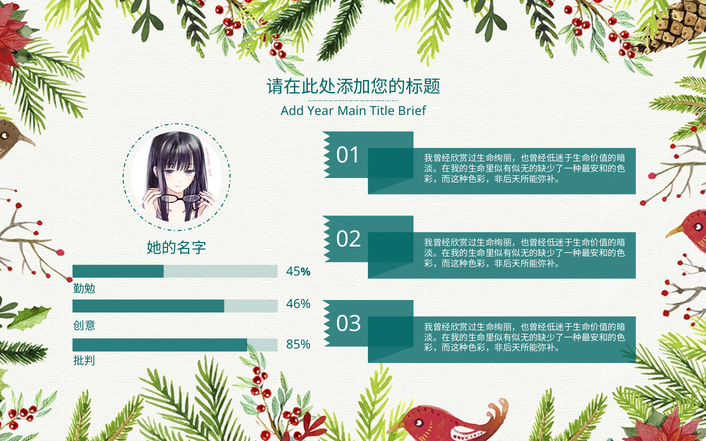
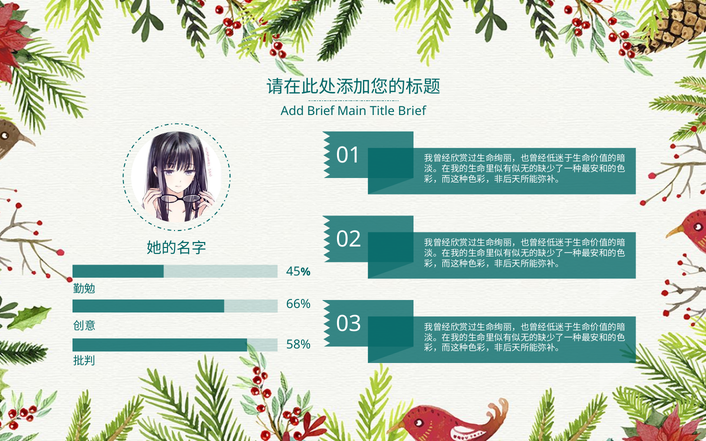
Add Year: Year -> Brief (321, 111)
46%: 46% -> 66% (299, 304)
85%: 85% -> 58% (299, 345)
